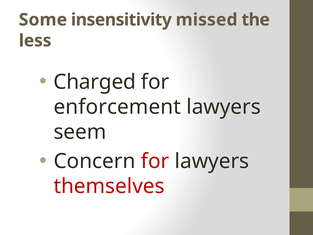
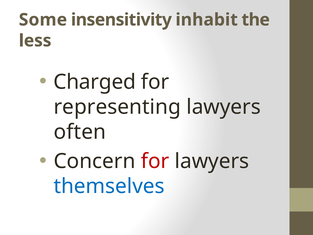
missed: missed -> inhabit (207, 20)
enforcement: enforcement -> representing (117, 107)
seem: seem -> often (80, 132)
themselves colour: red -> blue (109, 186)
